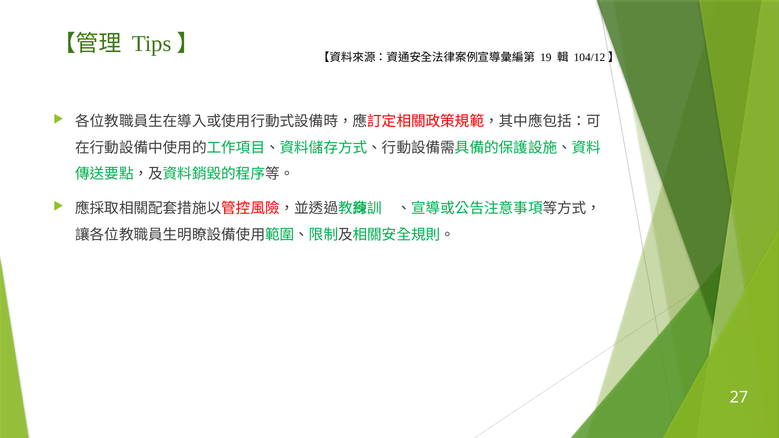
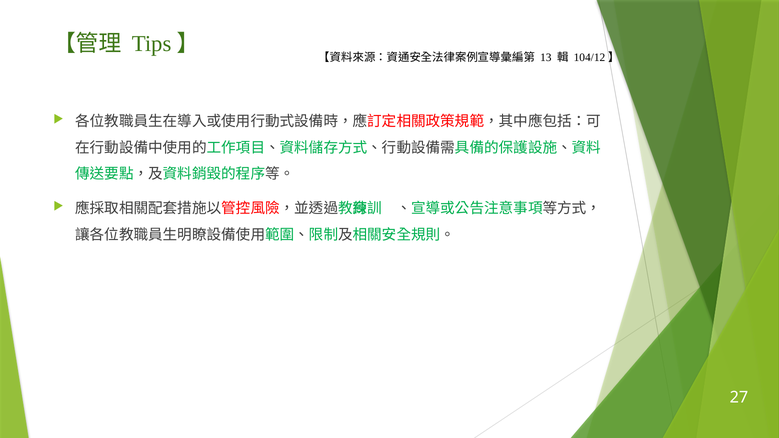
19: 19 -> 13 (546, 58)
